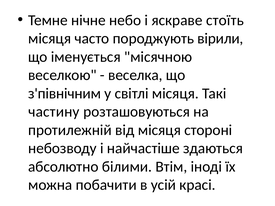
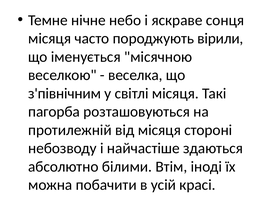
стоїть: стоїть -> сонця (225, 20)
частину: частину -> пагорба (54, 112)
